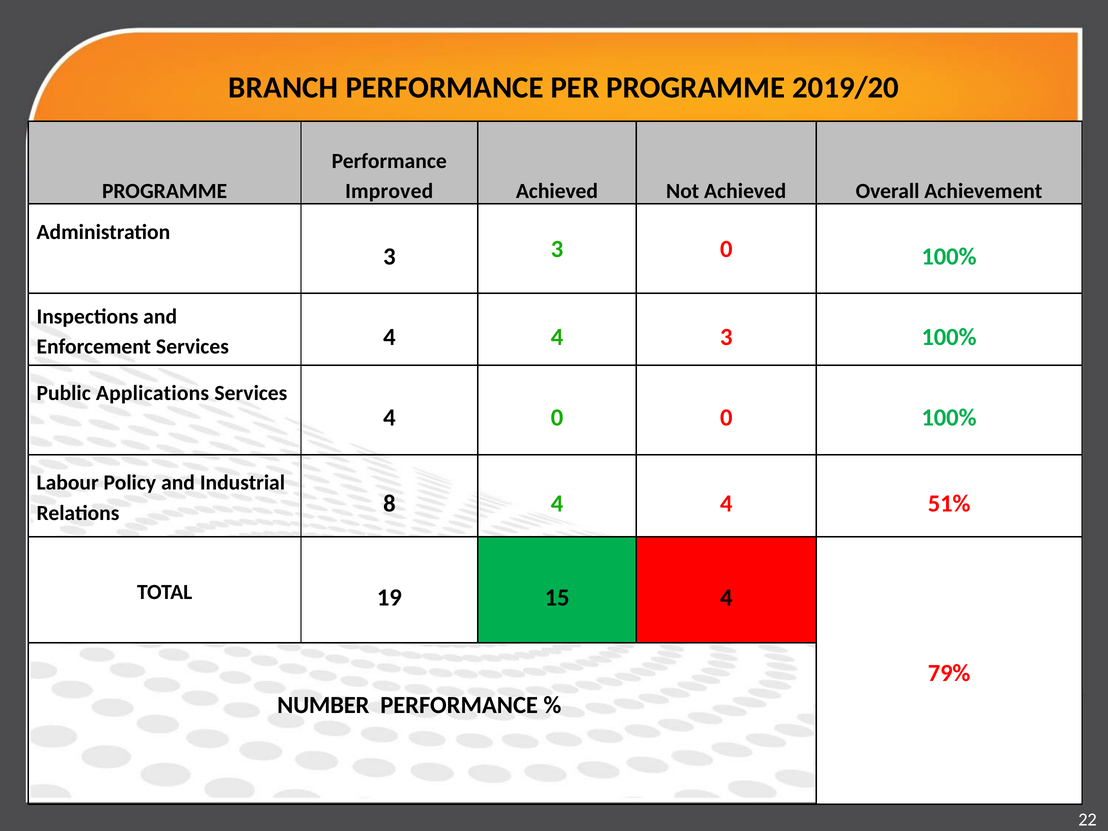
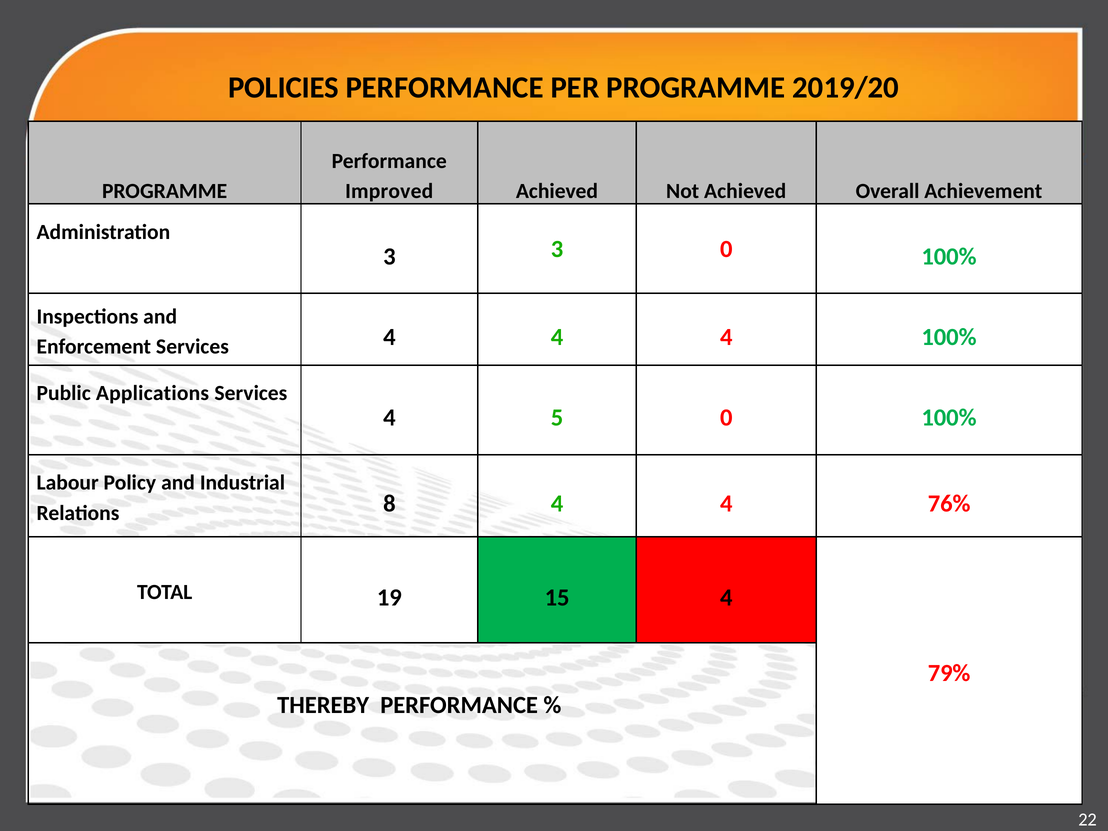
BRANCH: BRANCH -> POLICIES (284, 88)
4 4 3: 3 -> 4 (726, 337)
4 0: 0 -> 5 (557, 418)
51%: 51% -> 76% (949, 504)
NUMBER: NUMBER -> THEREBY (323, 705)
